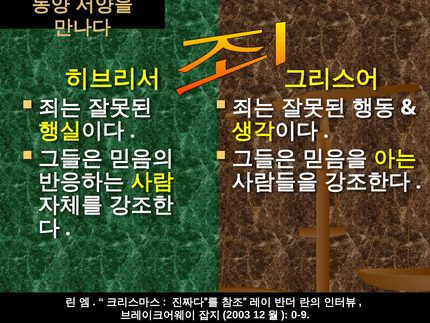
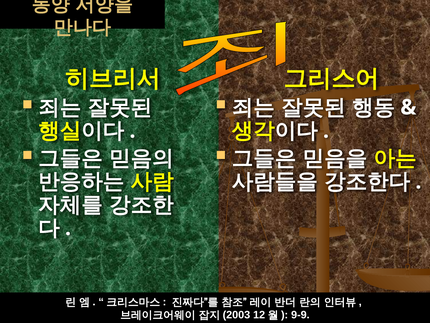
0-9: 0-9 -> 9-9 (300, 314)
